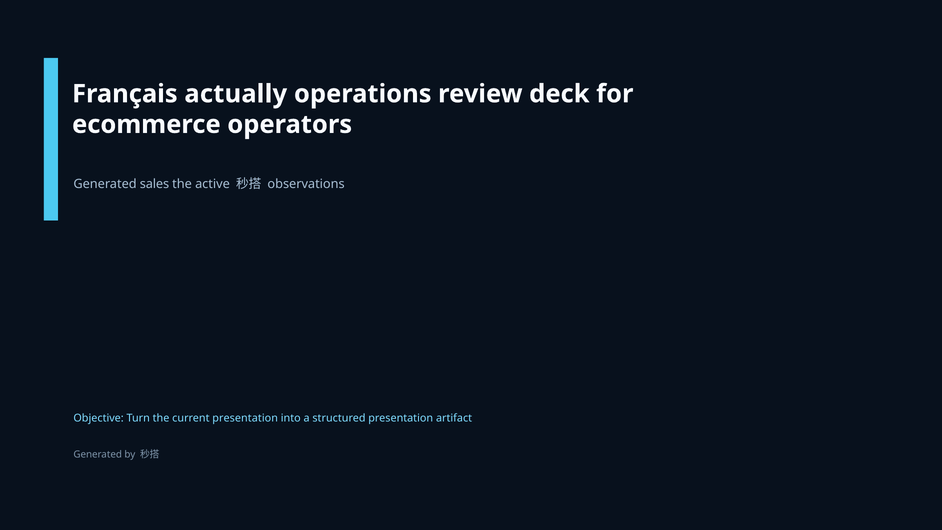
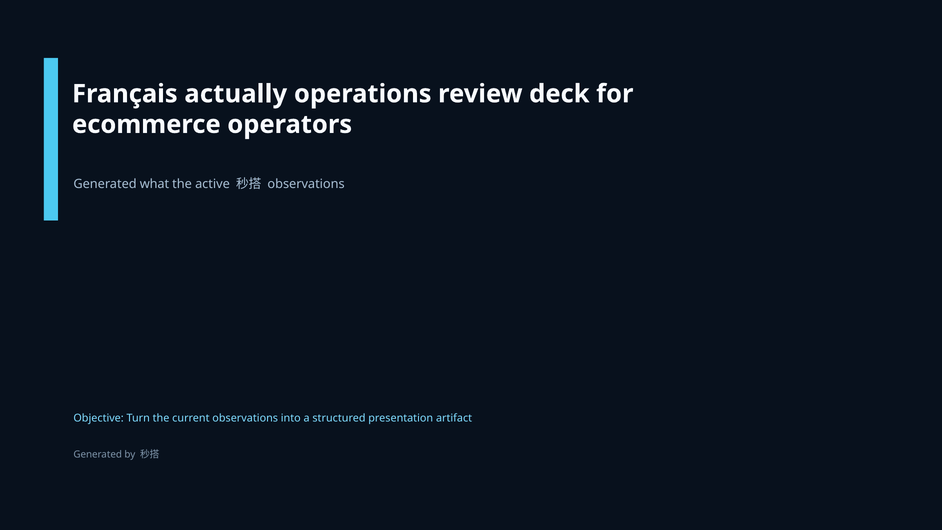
sales: sales -> what (154, 184)
current presentation: presentation -> observations (245, 418)
